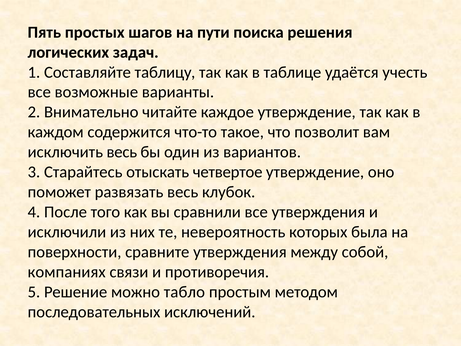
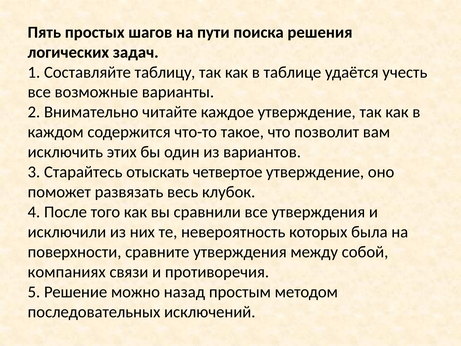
исключить весь: весь -> этих (122, 152)
табло: табло -> назад (184, 292)
